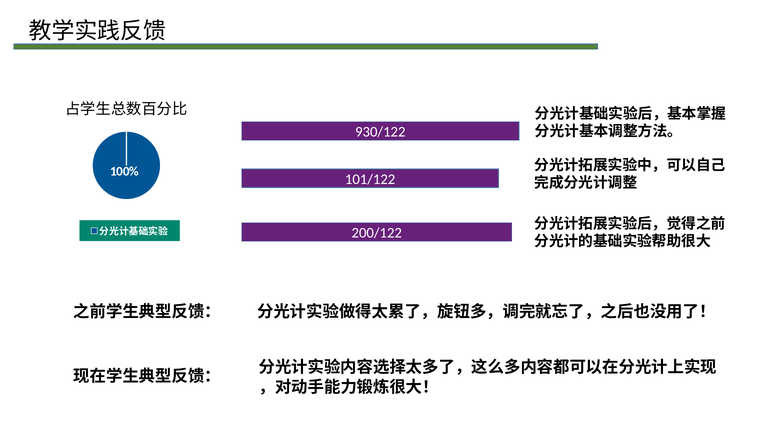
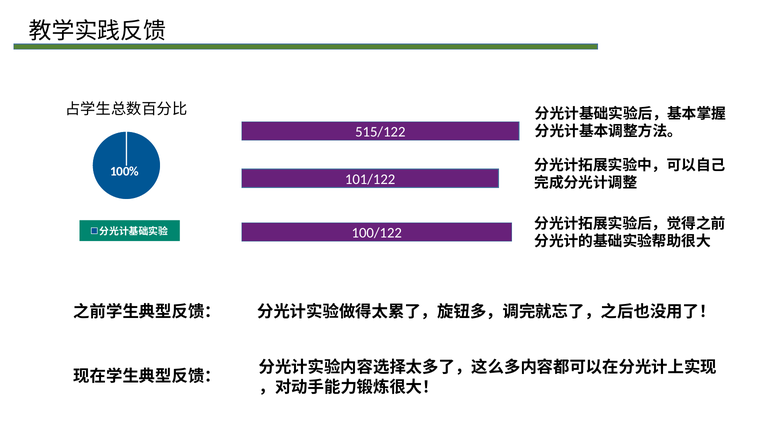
930/122: 930/122 -> 515/122 (380, 132)
200/122: 200/122 -> 100/122 (377, 233)
